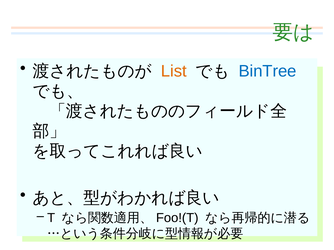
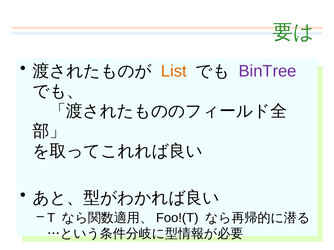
BinTree colour: blue -> purple (268, 71)
